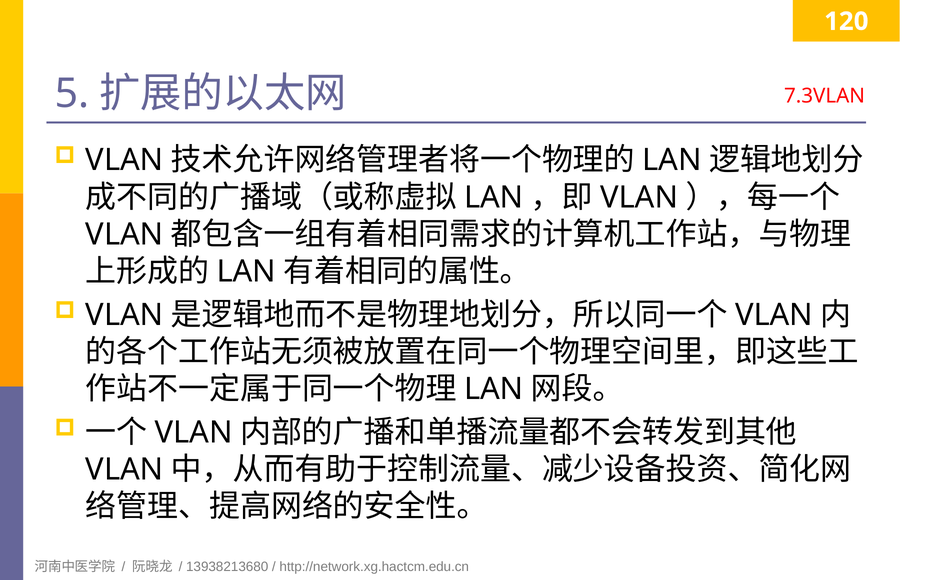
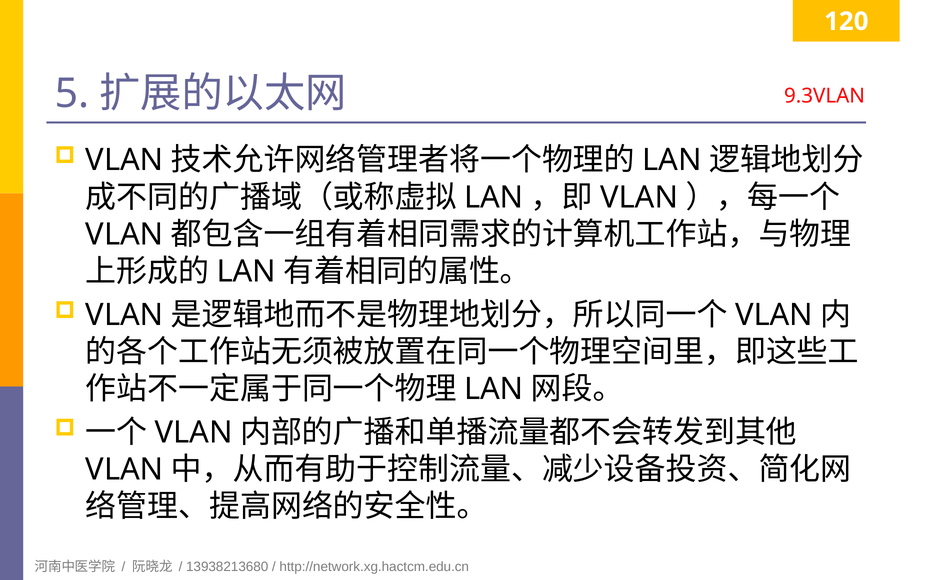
7.3VLAN: 7.3VLAN -> 9.3VLAN (825, 96)
